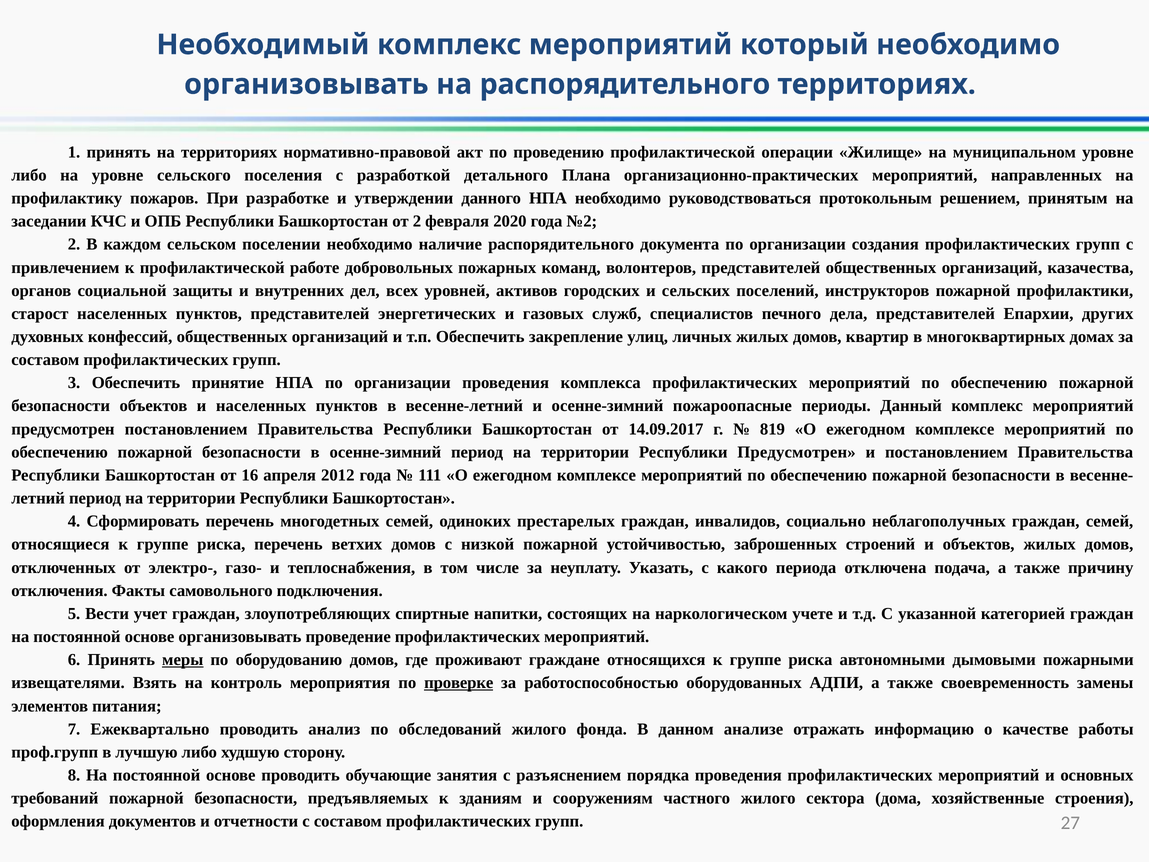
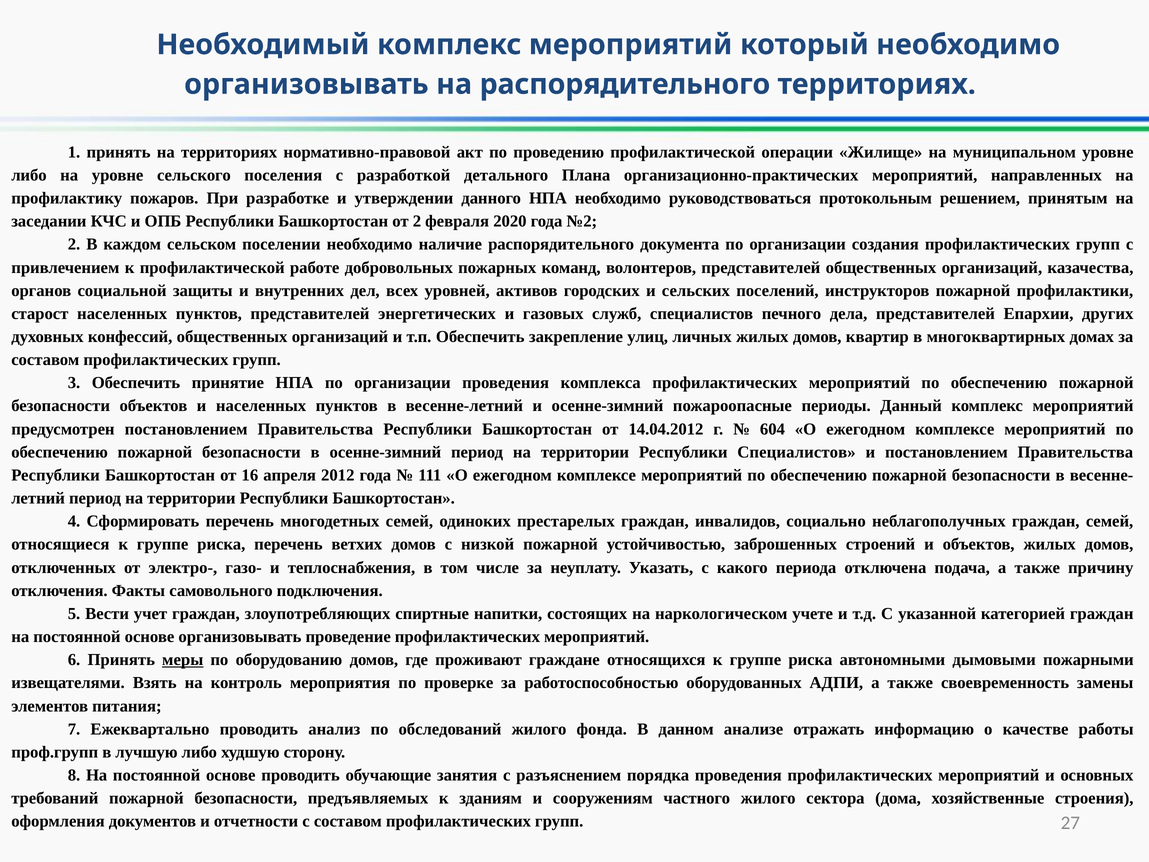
14.09.2017: 14.09.2017 -> 14.04.2012 (666, 429)
819: 819 -> 604 (772, 429)
Республики Предусмотрен: Предусмотрен -> Специалистов (797, 452)
проверке underline: present -> none (459, 683)
